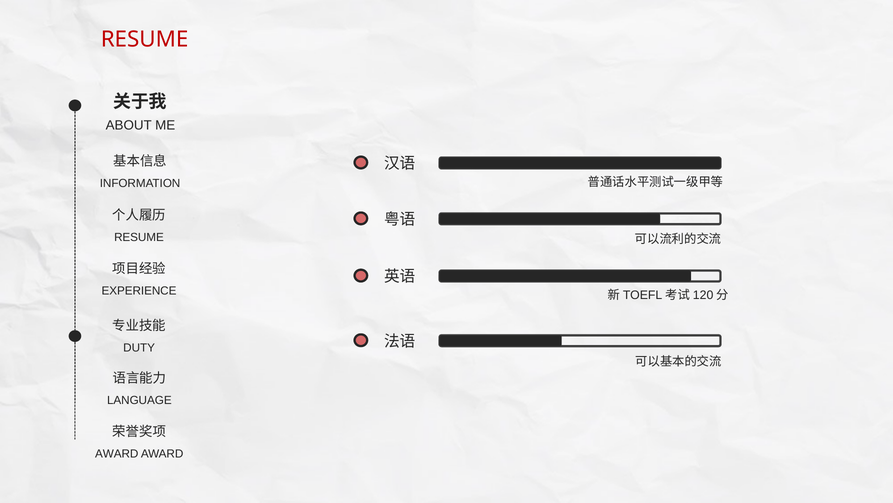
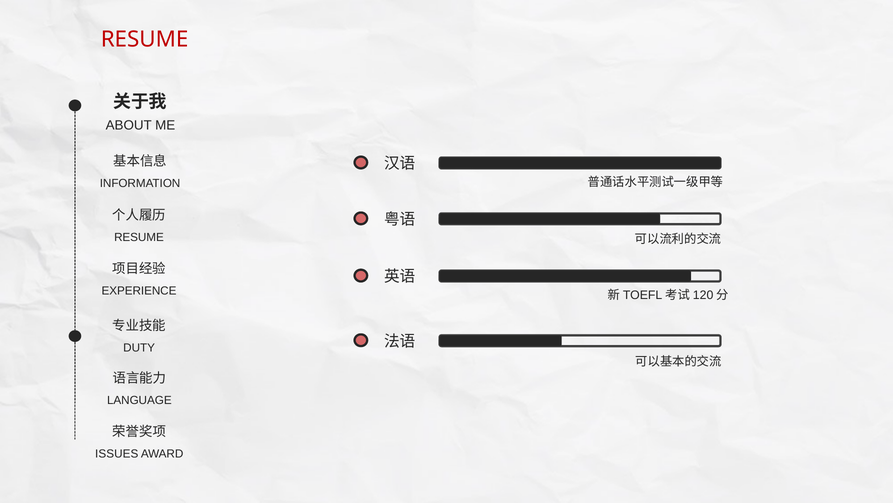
AWARD: AWARD -> ISSUES (117, 453)
